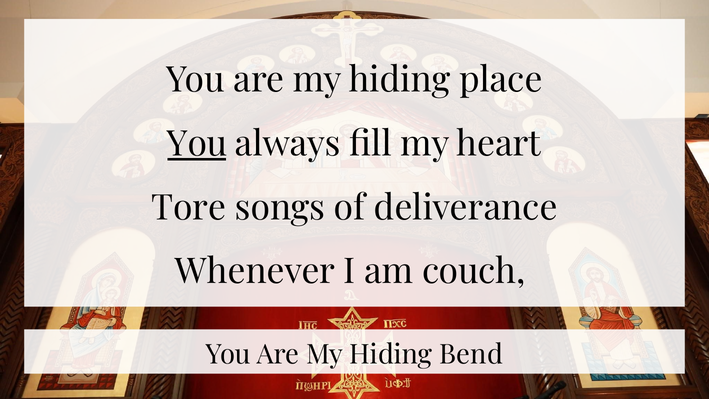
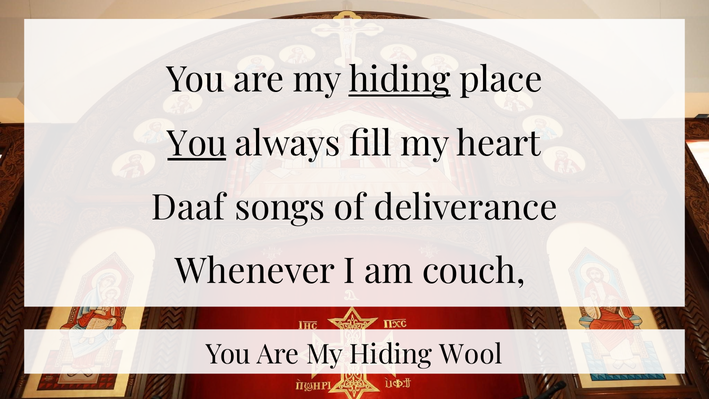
hiding underline: none -> present (400, 80)
Tore: Tore -> Daaf (188, 208)
Bend: Bend -> Wool (471, 355)
